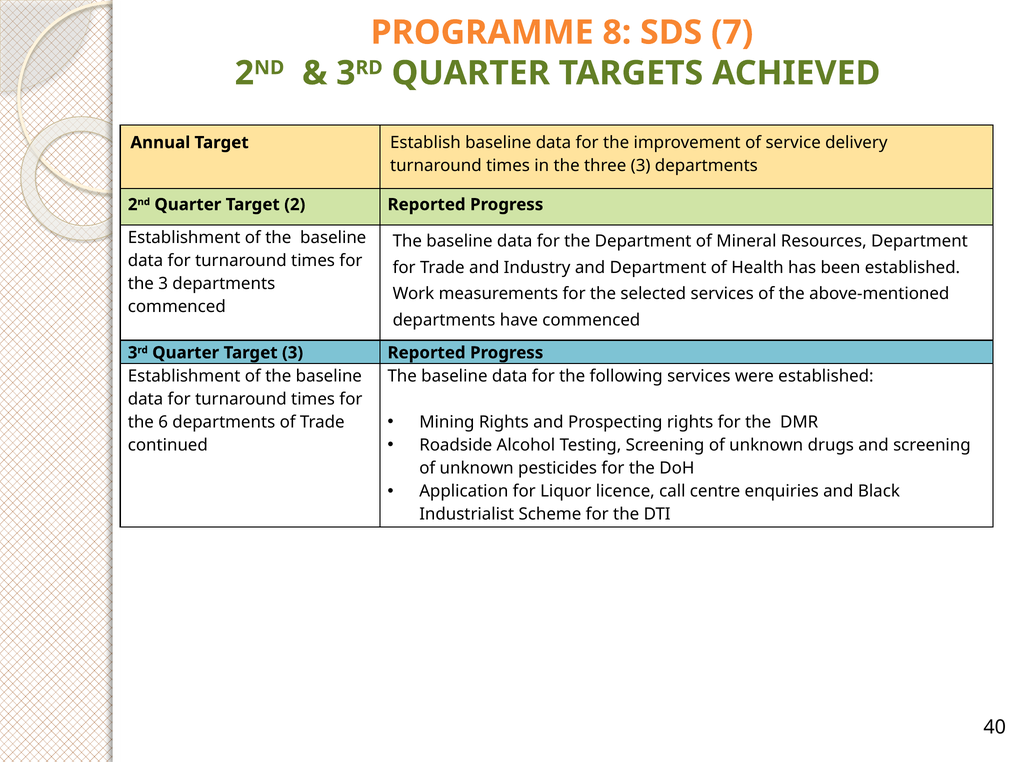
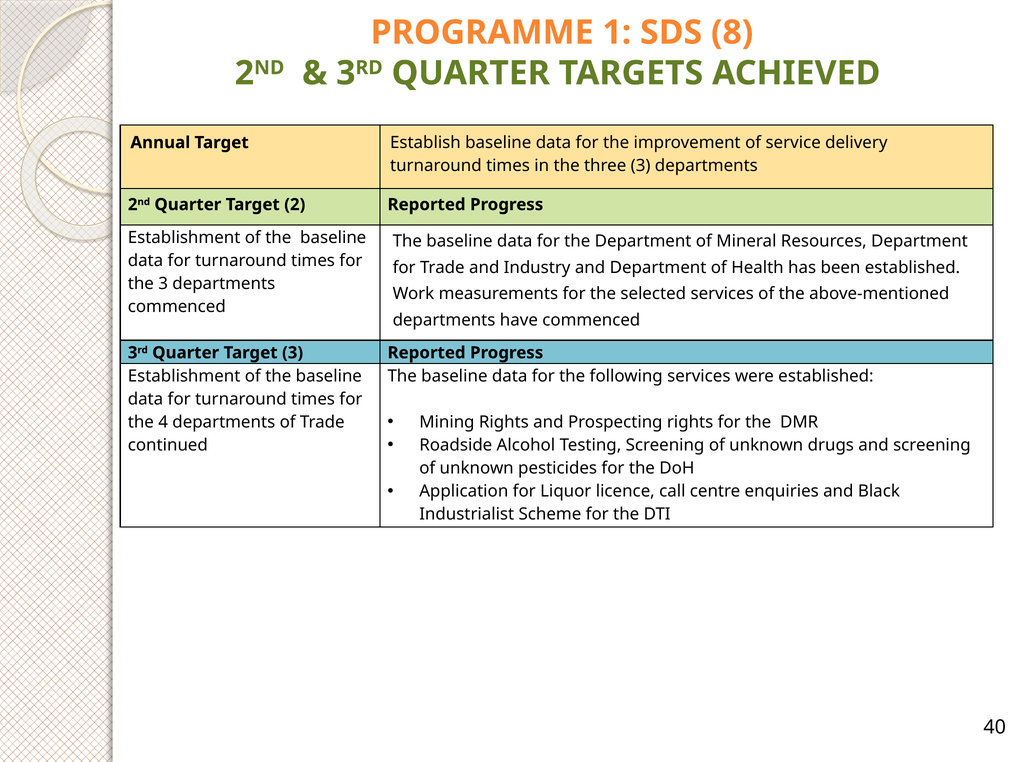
8: 8 -> 1 (617, 32)
7: 7 -> 8 (732, 32)
6: 6 -> 4 (163, 422)
